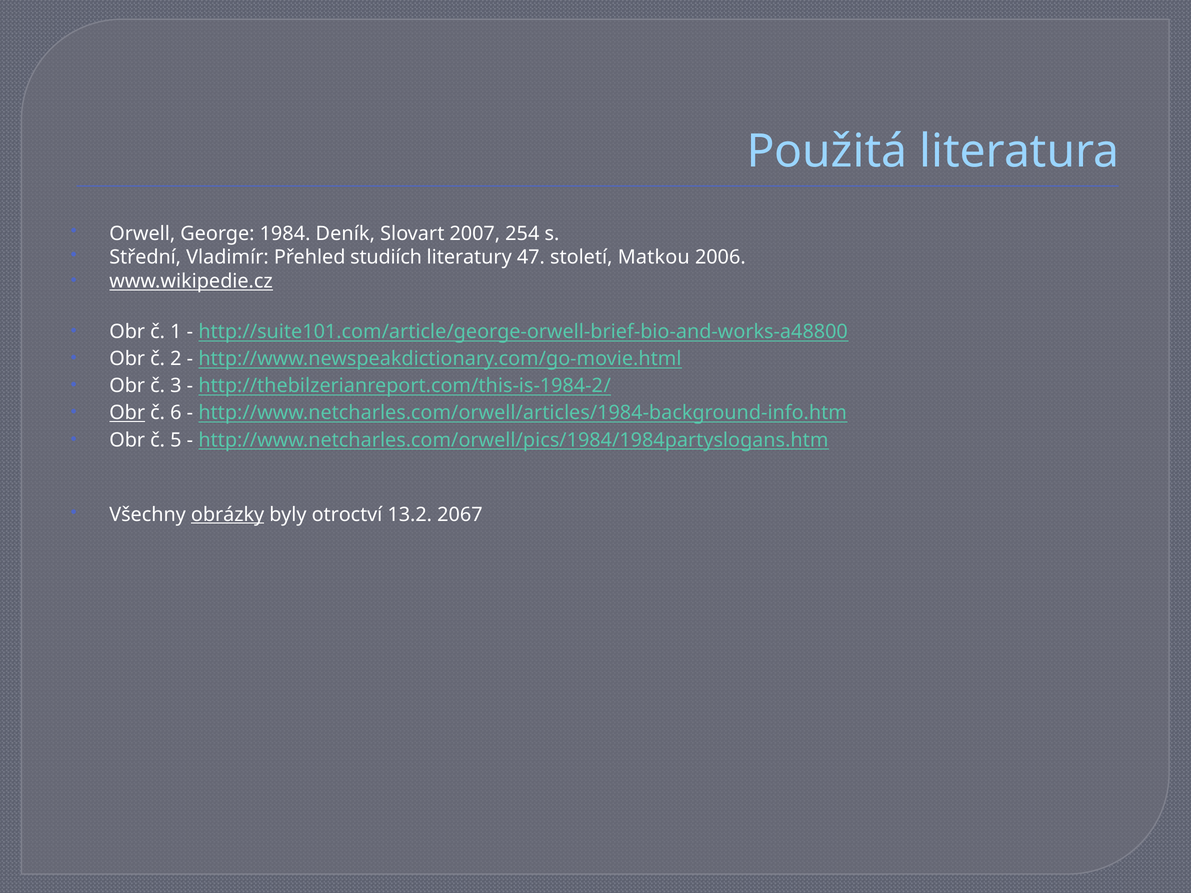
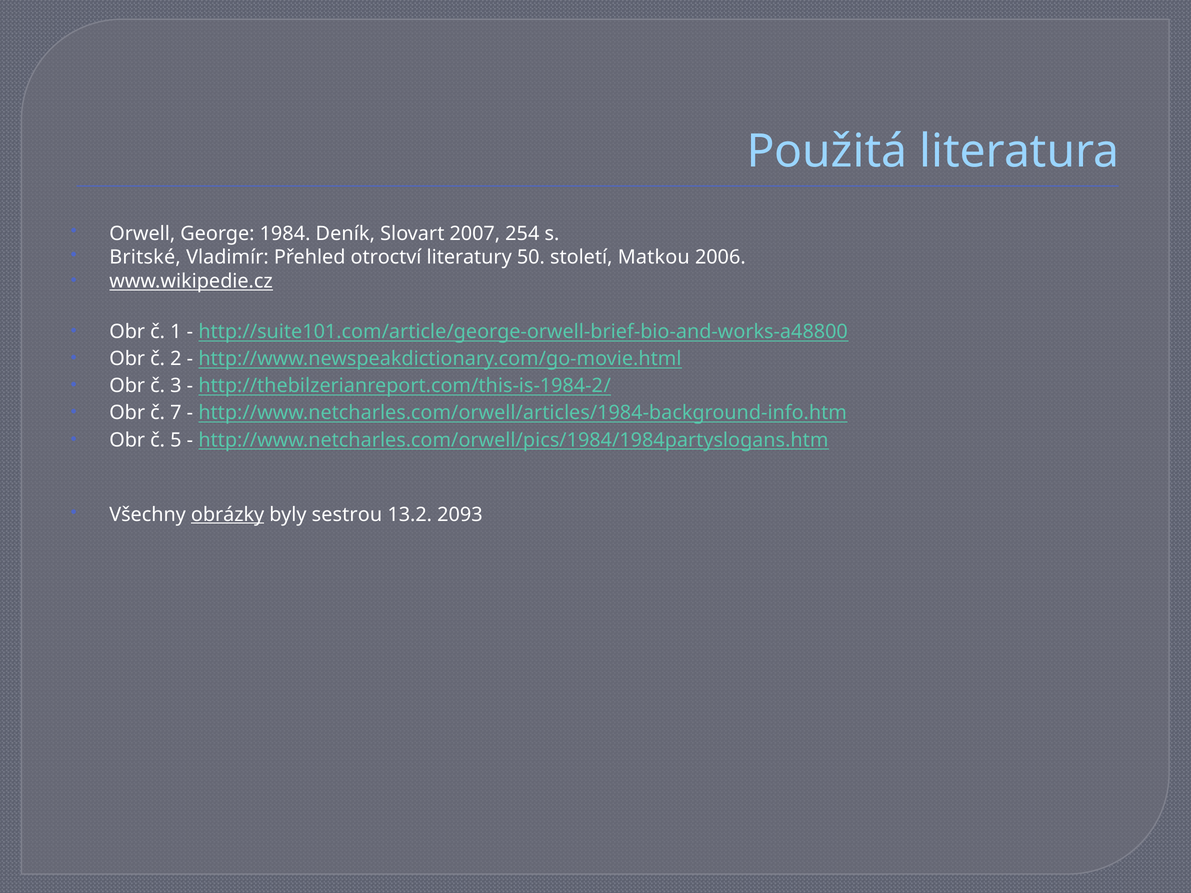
Střední: Střední -> Britské (145, 257)
studiích: studiích -> otroctví (386, 257)
47: 47 -> 50 (531, 257)
Obr underline: present -> none (127, 413)
6: 6 -> 7 (176, 413)
otroctví: otroctví -> sestrou (347, 515)
2067: 2067 -> 2093 (460, 515)
